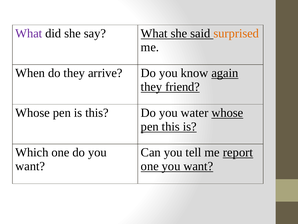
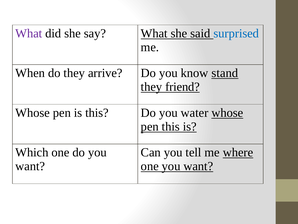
surprised colour: orange -> blue (236, 33)
again: again -> stand (225, 73)
report: report -> where (238, 152)
